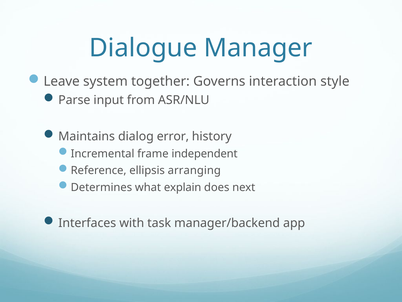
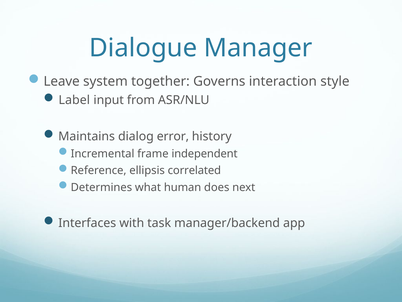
Parse: Parse -> Label (74, 100)
arranging: arranging -> correlated (194, 170)
explain: explain -> human (183, 187)
